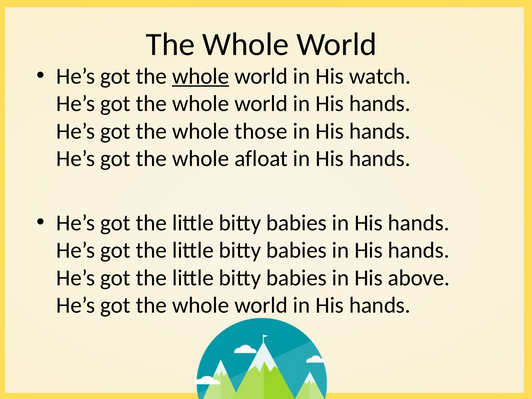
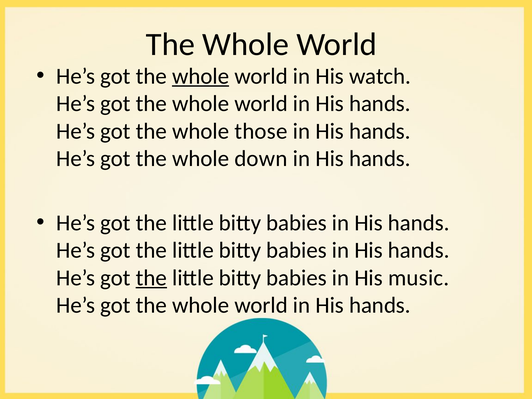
afloat: afloat -> down (261, 159)
the underline: none -> present (151, 278)
above: above -> music (419, 278)
